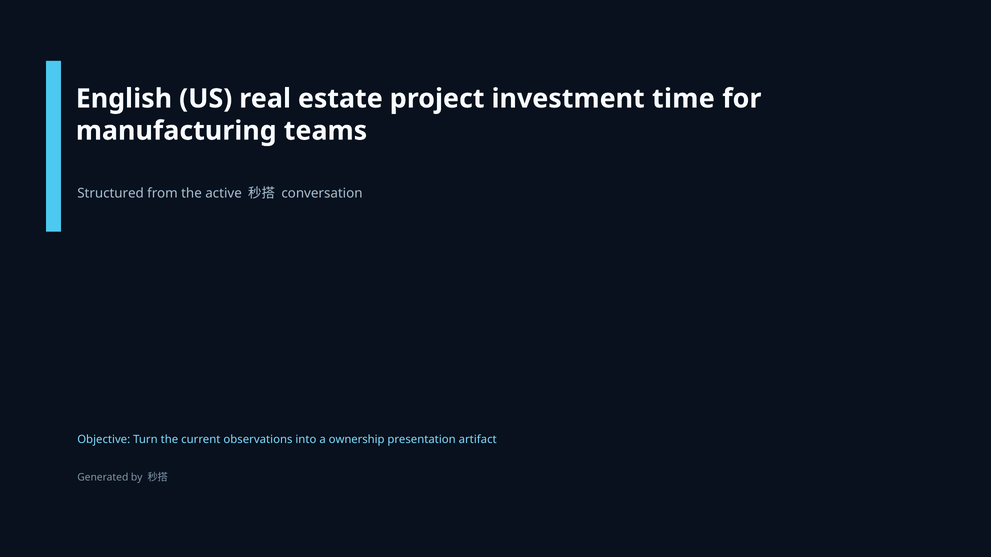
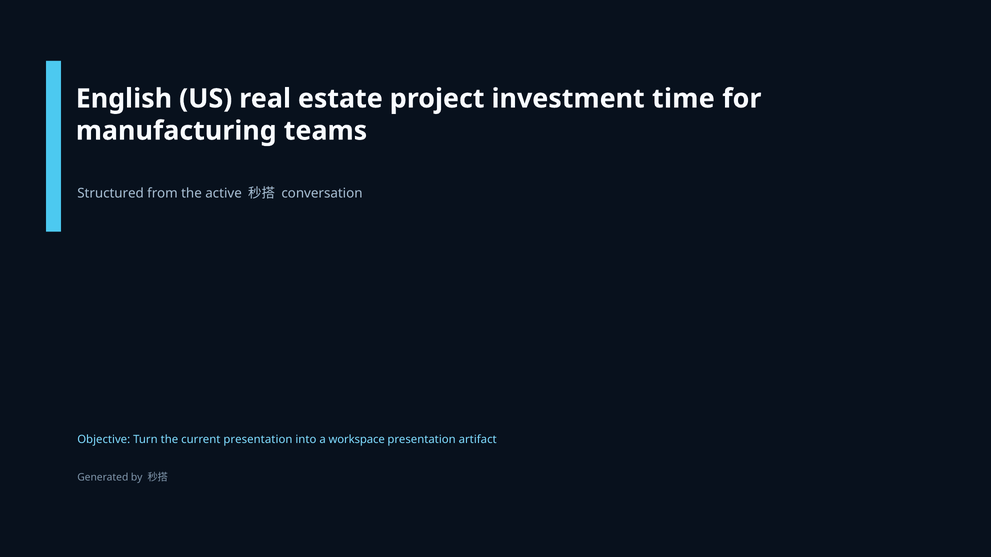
current observations: observations -> presentation (258, 440)
ownership: ownership -> workspace (357, 440)
